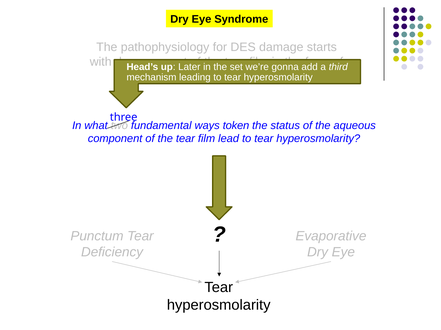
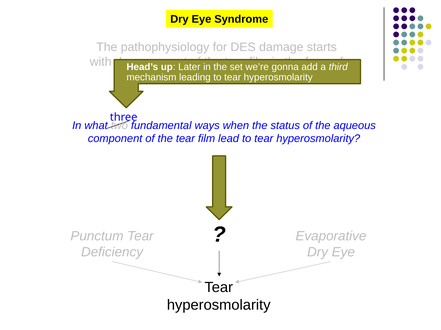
token: token -> when (236, 126)
